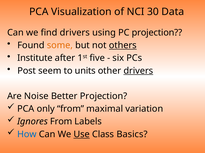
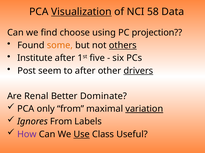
Visualization underline: none -> present (81, 12)
30: 30 -> 58 (153, 12)
find drivers: drivers -> choose (75, 33)
to units: units -> after (85, 71)
Noise: Noise -> Renal (36, 97)
Better Projection: Projection -> Dominate (103, 97)
variation underline: none -> present (144, 109)
How colour: blue -> purple (27, 135)
Basics: Basics -> Useful (132, 135)
